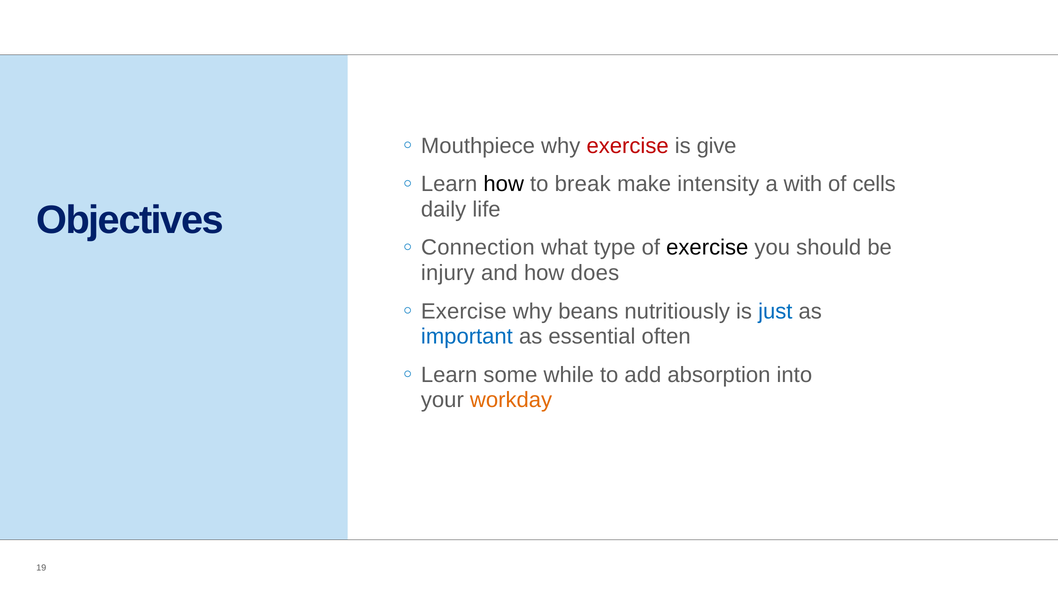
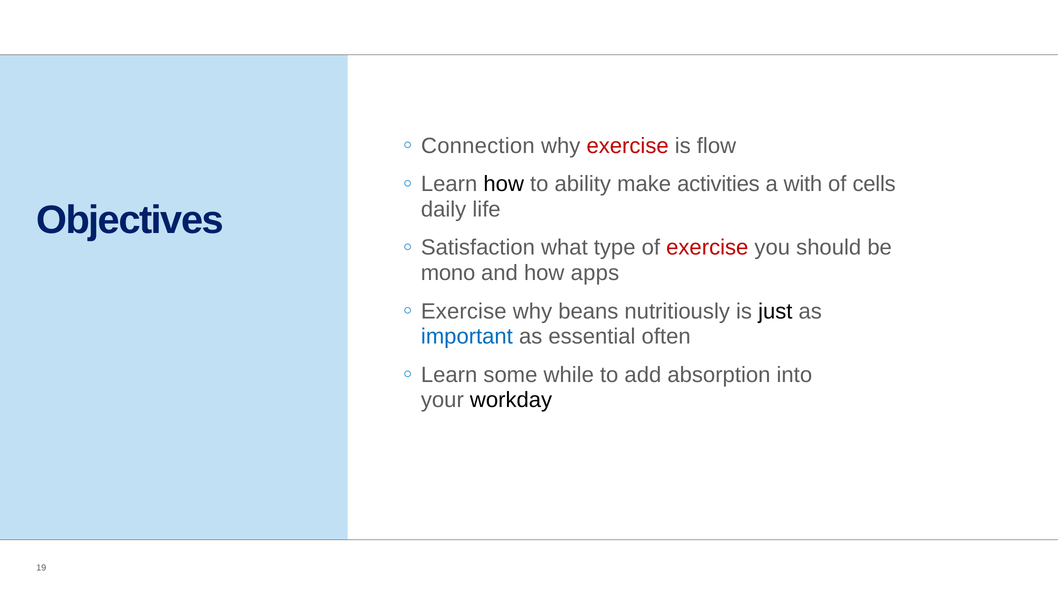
Mouthpiece: Mouthpiece -> Connection (478, 146)
give: give -> flow (716, 146)
break: break -> ability (583, 184)
intensity: intensity -> activities (718, 184)
Connection: Connection -> Satisfaction (478, 248)
exercise colour: black -> red (707, 248)
injury: injury -> mono (448, 273)
does: does -> apps (595, 273)
just colour: blue -> black (775, 311)
workday colour: orange -> black (511, 400)
